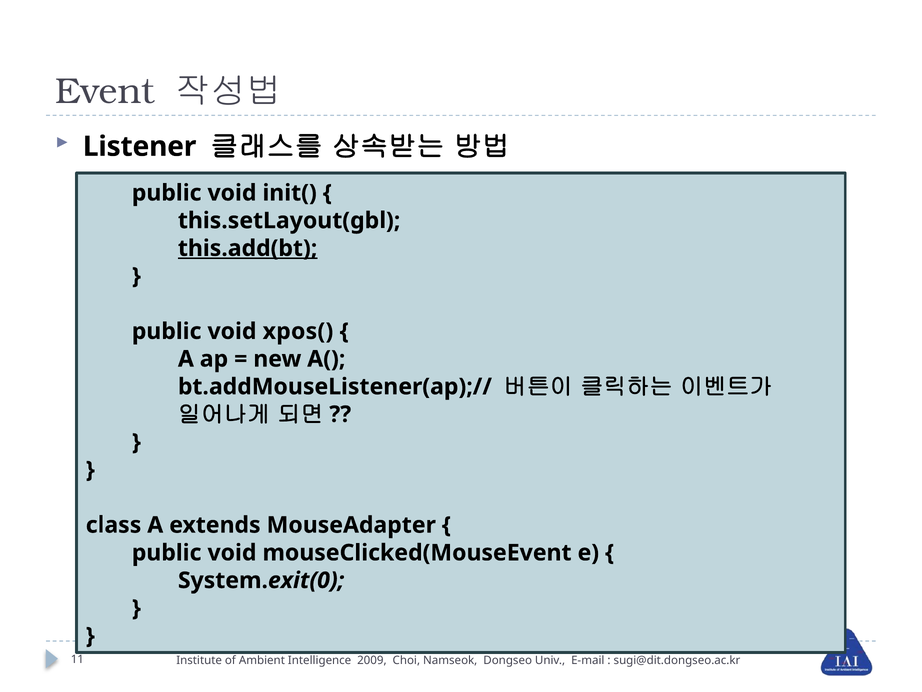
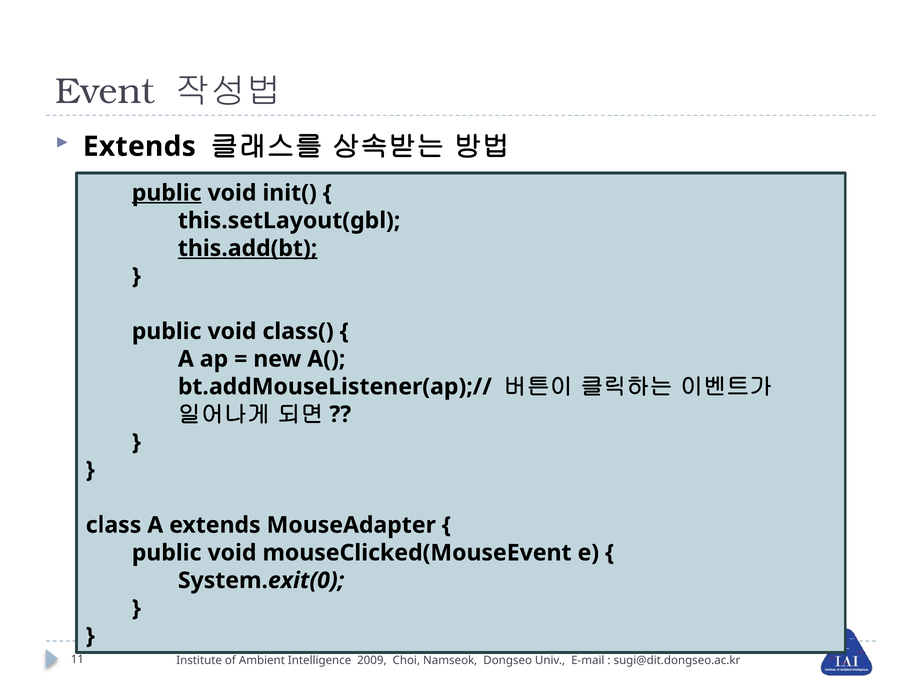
Listener: Listener -> Extends (139, 146)
public underline: none -> present (167, 193)
xpos(: xpos( -> class( (298, 331)
